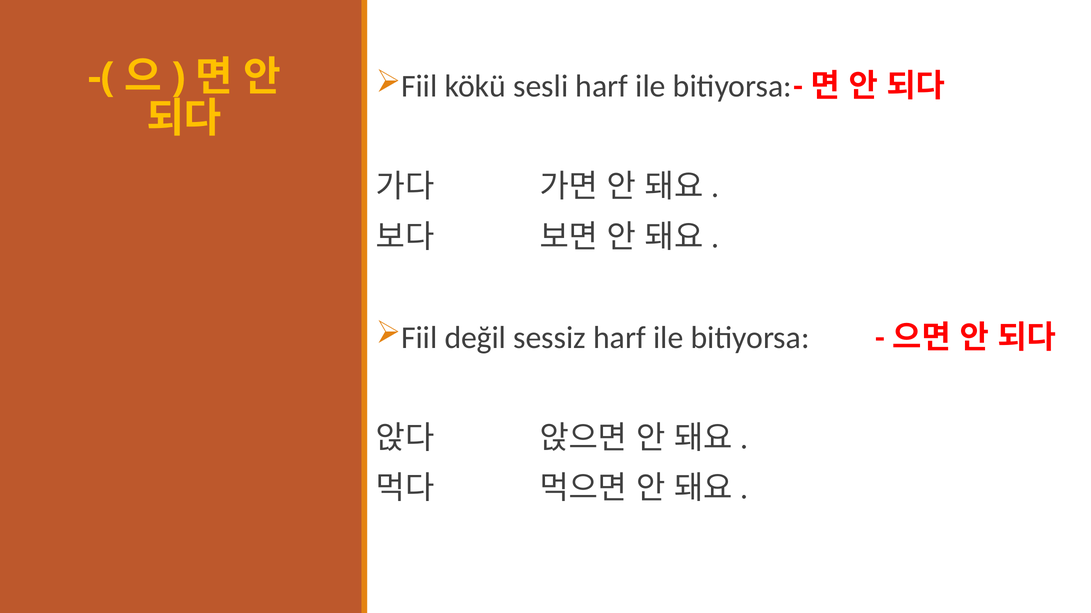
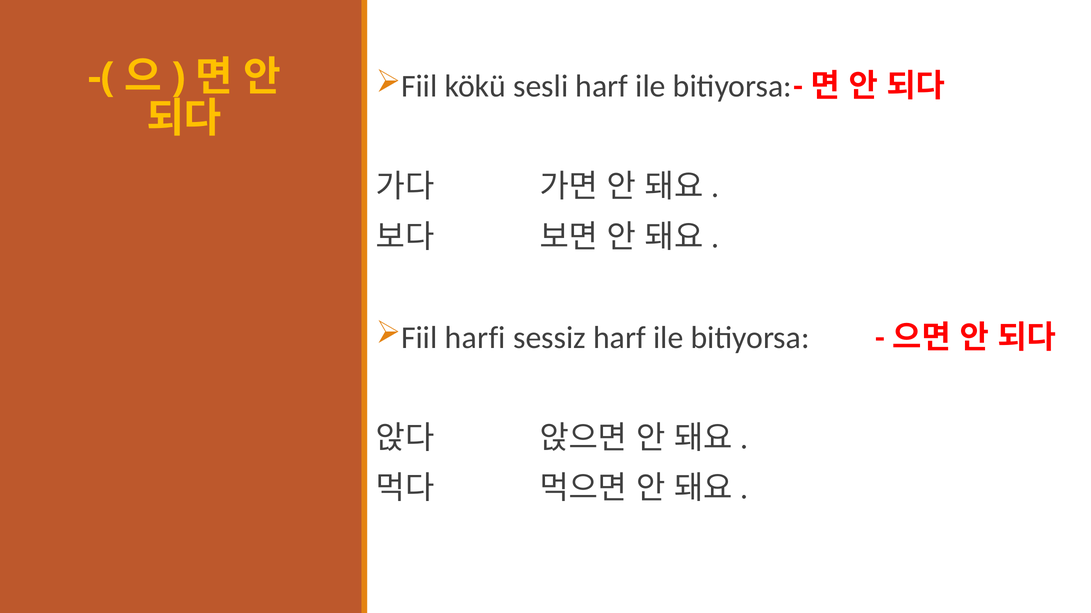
değil: değil -> harfi (475, 338)
